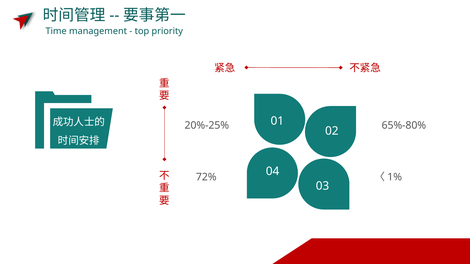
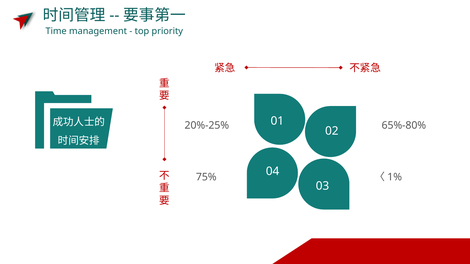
72%: 72% -> 75% (206, 177)
